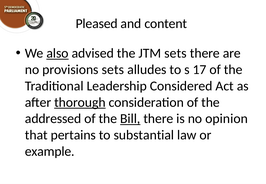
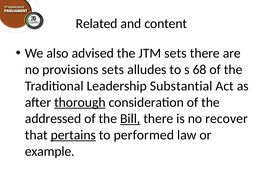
Pleased: Pleased -> Related (97, 24)
also underline: present -> none (58, 53)
17: 17 -> 68 (200, 70)
Considered: Considered -> Substantial (181, 86)
opinion: opinion -> recover (227, 119)
pertains underline: none -> present (73, 135)
substantial: substantial -> performed (144, 135)
